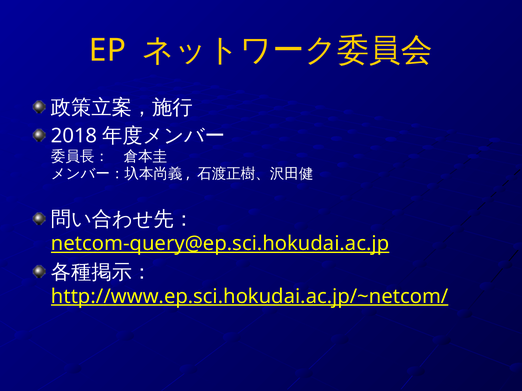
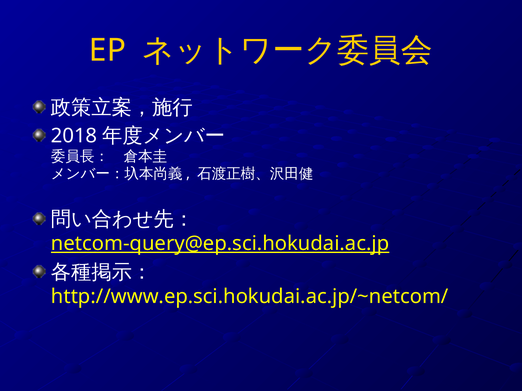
http://www.ep.sci.hokudai.ac.jp/~netcom/ underline: present -> none (250, 297)
